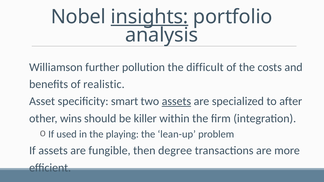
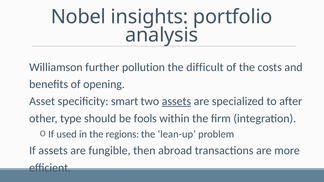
insights underline: present -> none (150, 17)
realistic: realistic -> opening (104, 84)
wins: wins -> type (71, 119)
killer: killer -> fools (145, 119)
playing: playing -> regions (122, 134)
degree: degree -> abroad (175, 151)
